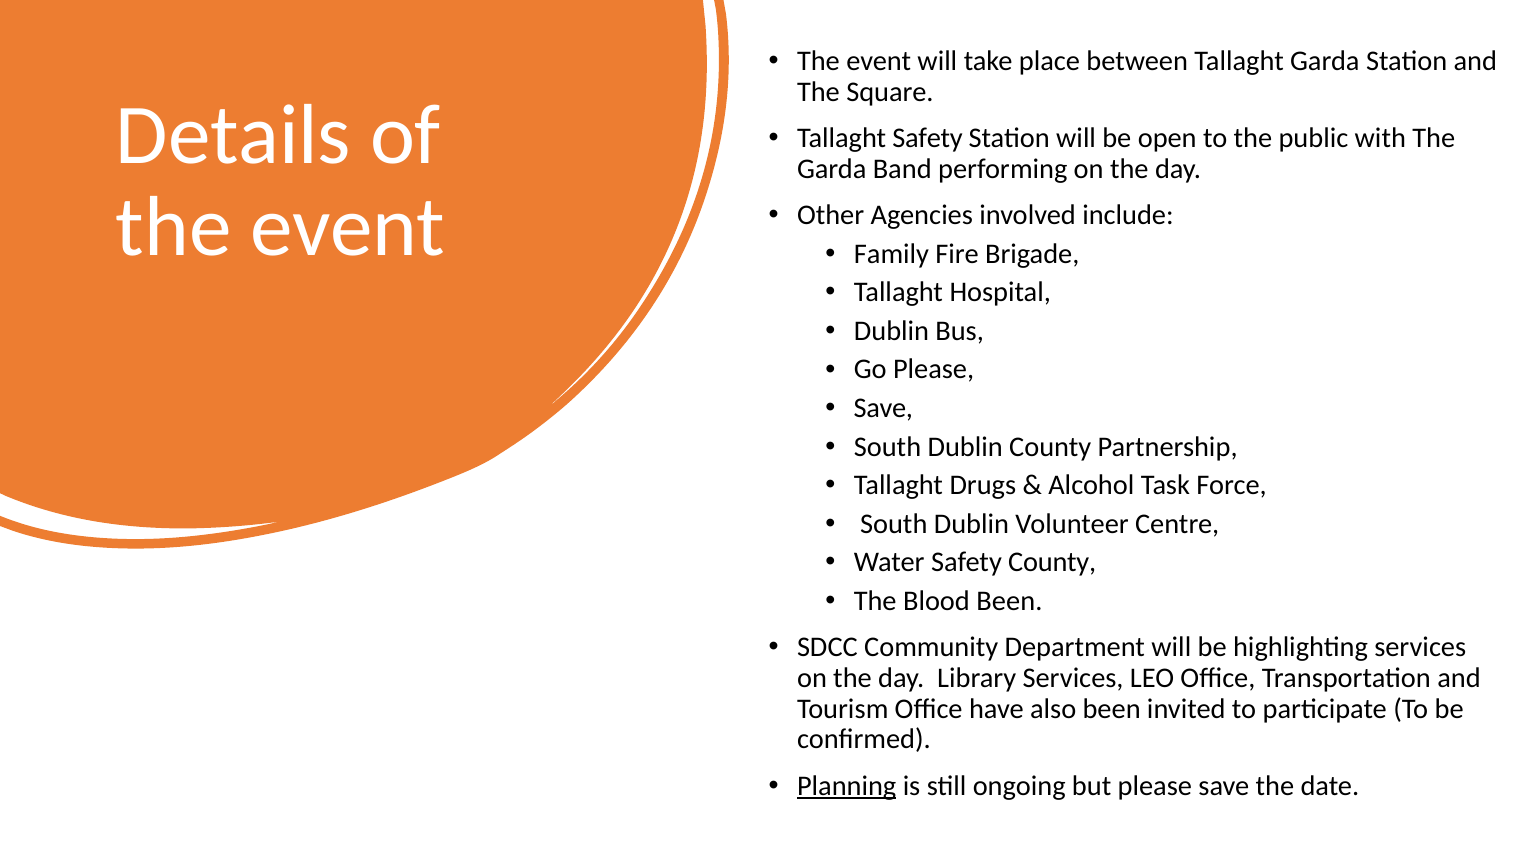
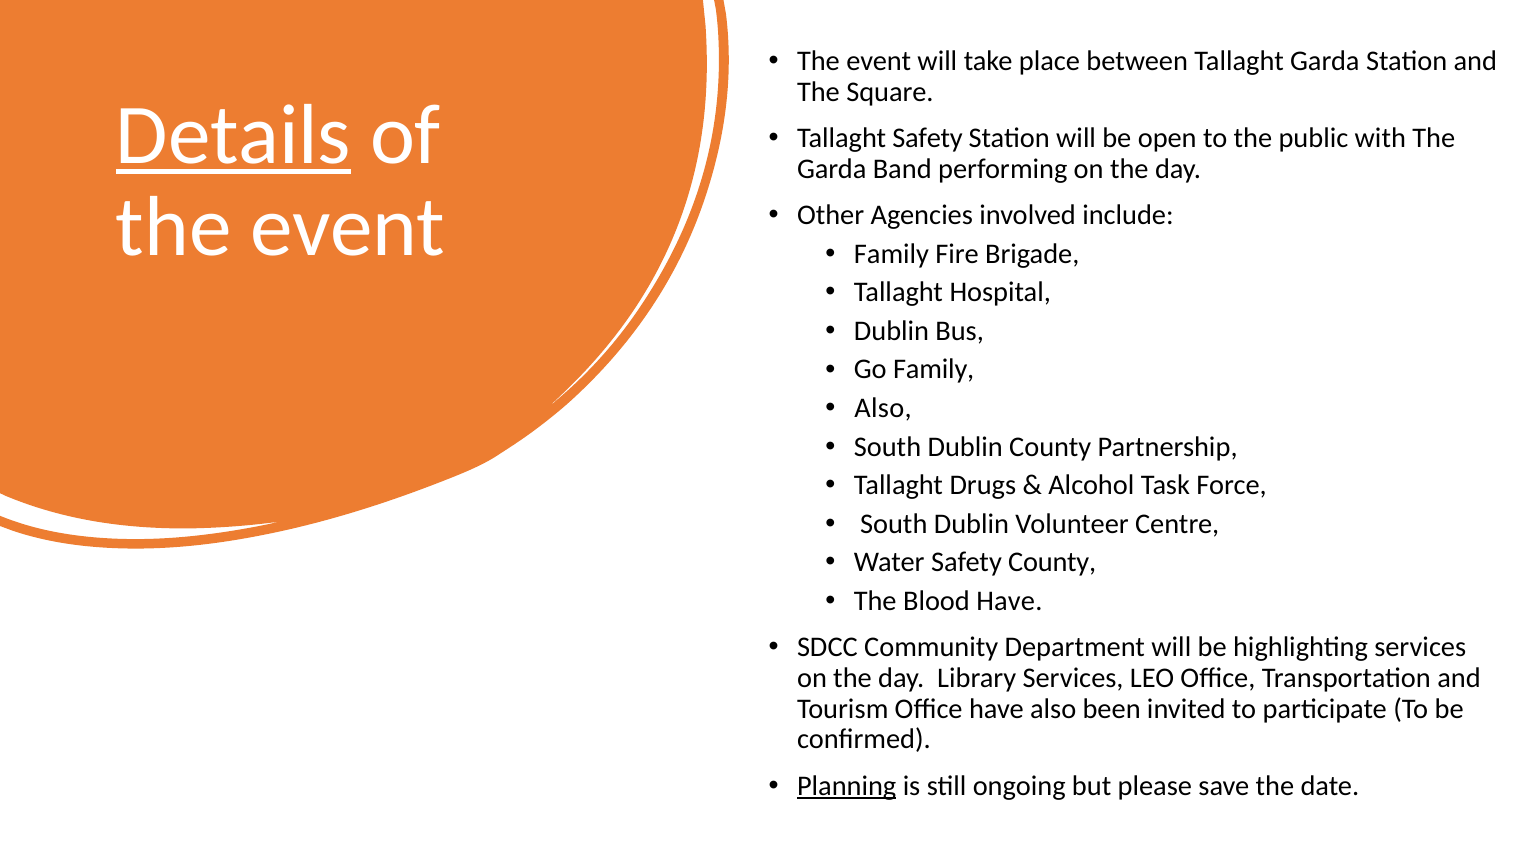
Details underline: none -> present (233, 135)
Go Please: Please -> Family (934, 370)
Save: Save -> Also (883, 408)
Blood Been: Been -> Have (1009, 601)
